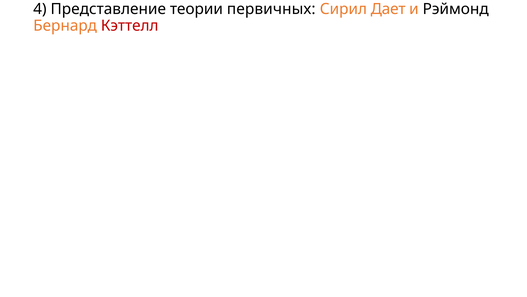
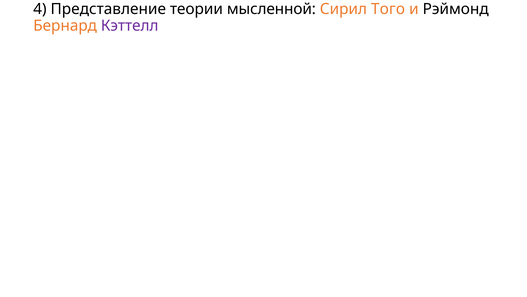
первичных: первичных -> мысленной (271, 9)
Дает: Дает -> Того (388, 9)
Кэттелл colour: red -> purple (130, 26)
